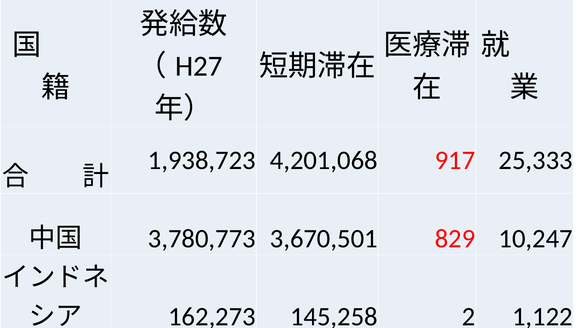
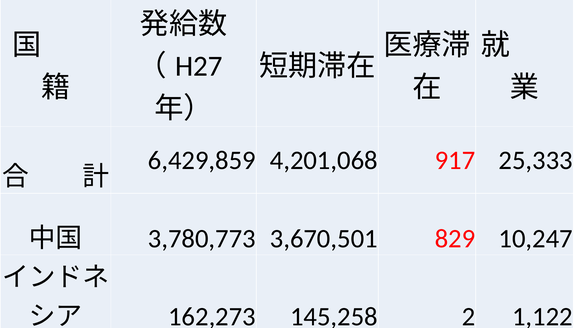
1,938,723: 1,938,723 -> 6,429,859 (202, 160)
